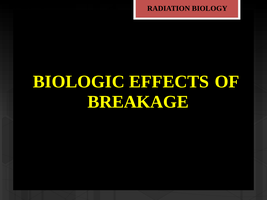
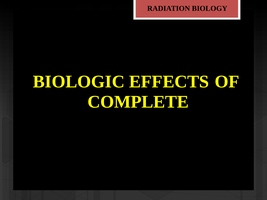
BREAKAGE: BREAKAGE -> COMPLETE (138, 102)
